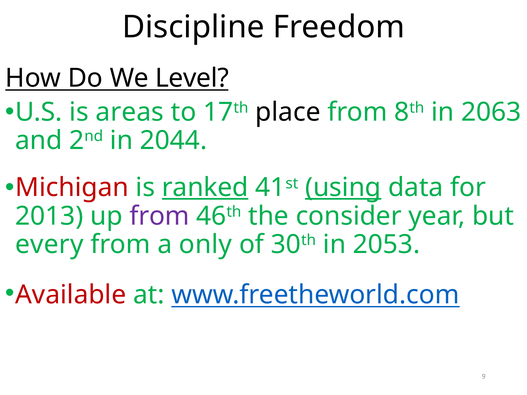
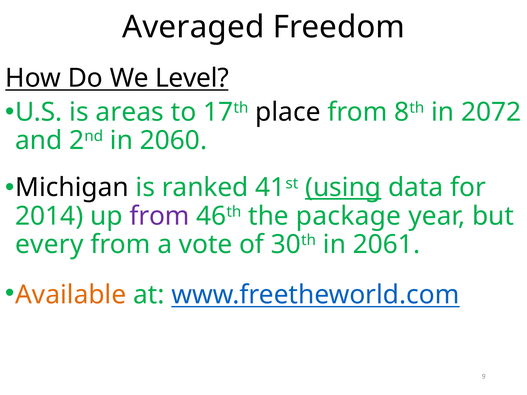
Discipline: Discipline -> Averaged (193, 27)
2063: 2063 -> 2072 (491, 112)
2044: 2044 -> 2060 (173, 141)
Michigan colour: red -> black (72, 188)
ranked underline: present -> none (205, 188)
2013: 2013 -> 2014 (49, 216)
consider: consider -> package (349, 216)
only: only -> vote (206, 245)
2053: 2053 -> 2061 (386, 245)
Available colour: red -> orange (71, 295)
